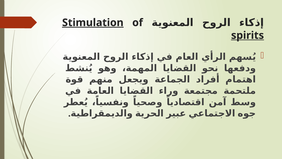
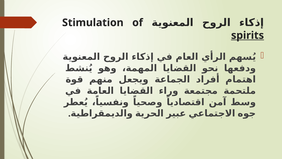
Stimulation underline: present -> none (93, 23)
